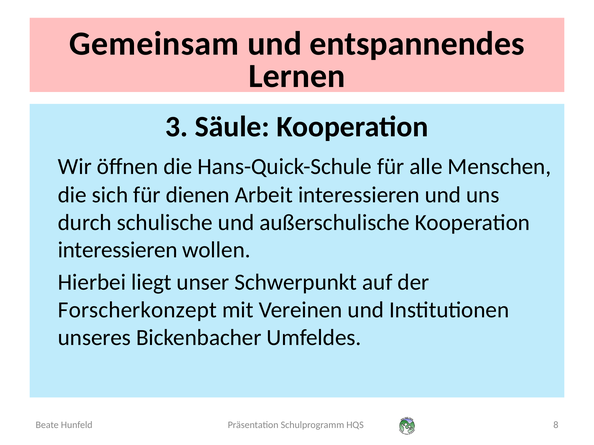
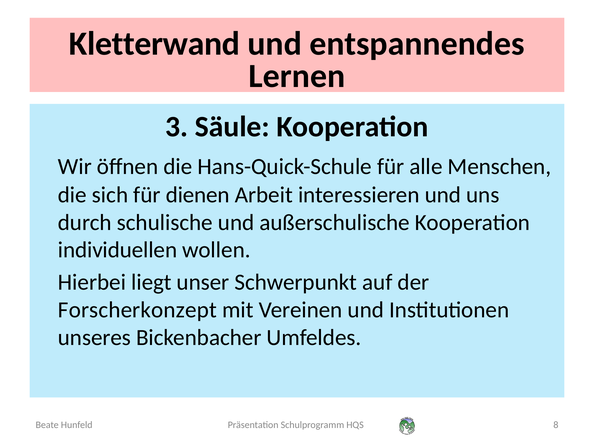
Gemeinsam: Gemeinsam -> Kletterwand (155, 44)
interessieren: interessieren -> individuellen (118, 250)
